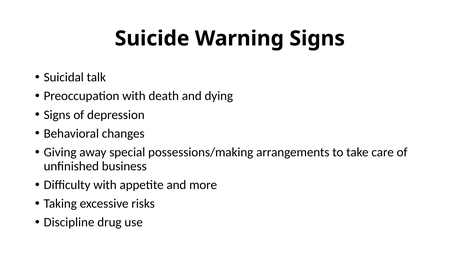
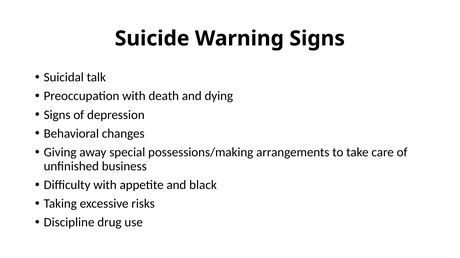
more: more -> black (203, 185)
